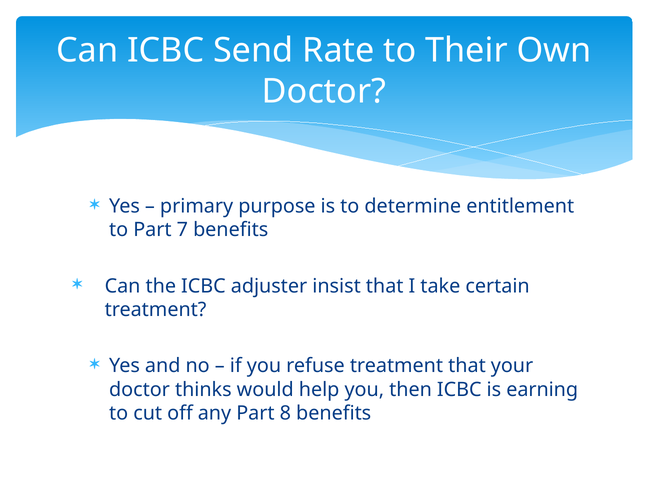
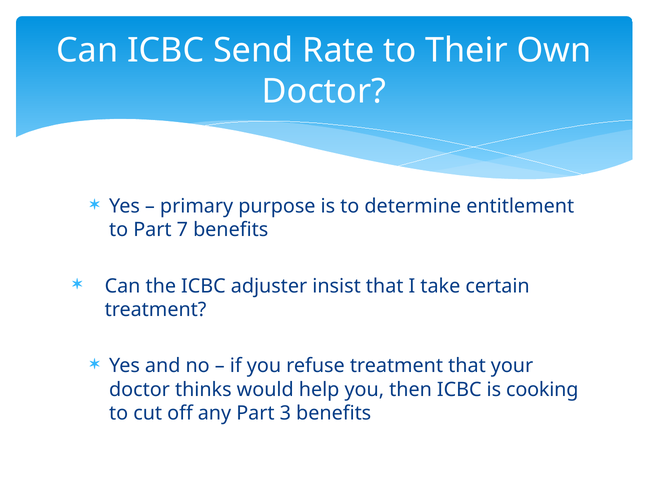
earning: earning -> cooking (542, 390)
8: 8 -> 3 (285, 413)
